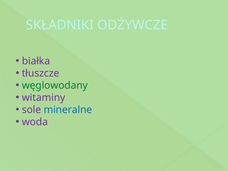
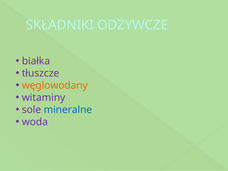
węglowodany colour: green -> orange (55, 85)
